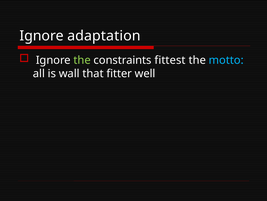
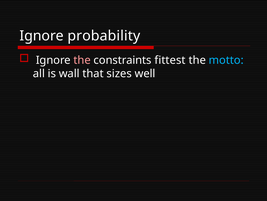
adaptation: adaptation -> probability (104, 36)
the colour: light green -> pink (82, 60)
fitter: fitter -> sizes (119, 73)
